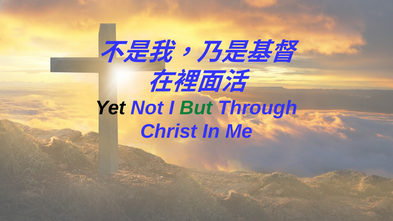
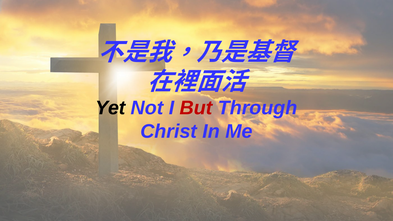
But colour: green -> red (196, 108)
